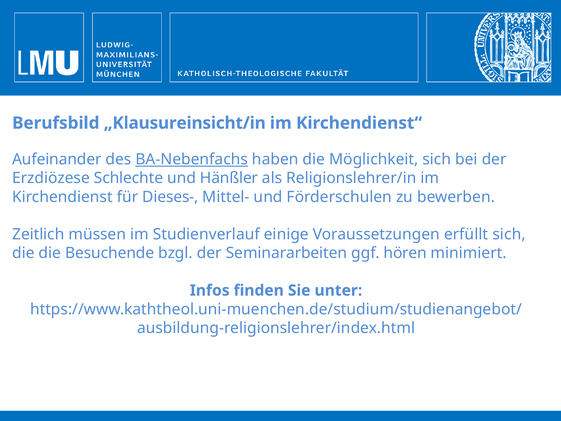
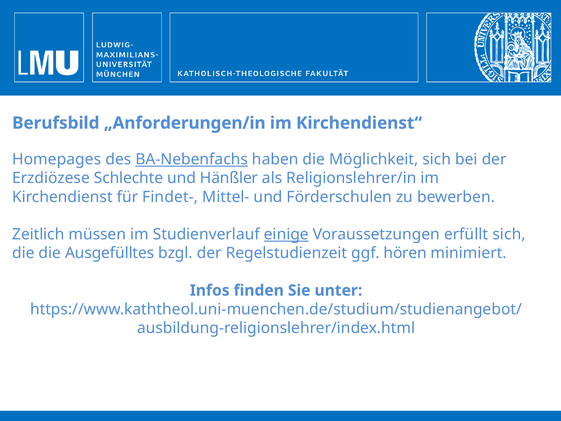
„Klausureinsicht/in: „Klausureinsicht/in -> „Anforderungen/in (185, 123)
Aufeinander: Aufeinander -> Homepages (57, 159)
Dieses-: Dieses- -> Findet- (170, 197)
einige underline: none -> present (286, 234)
Besuchende: Besuchende -> Ausgefülltes (110, 253)
Seminararbeiten: Seminararbeiten -> Regelstudienzeit (286, 253)
